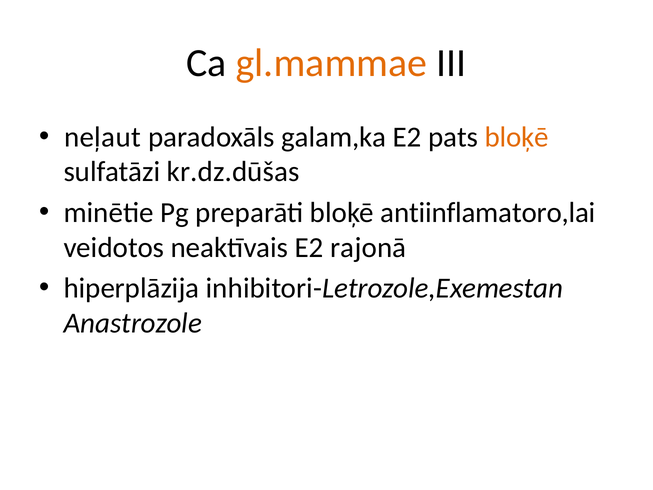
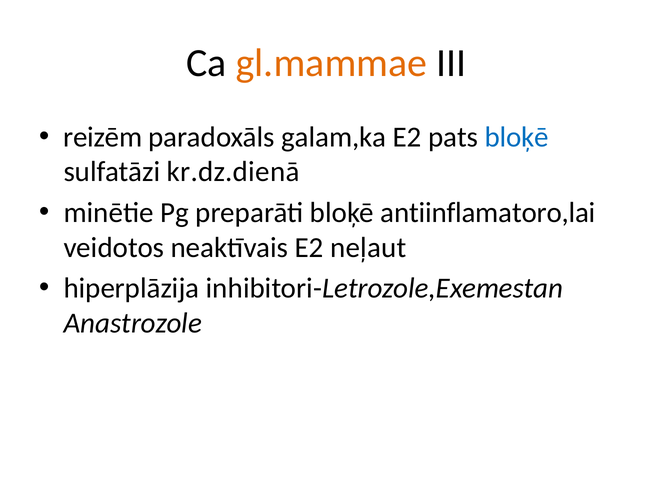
neļaut: neļaut -> reizēm (103, 137)
bloķē colour: orange -> blue (517, 137)
kr.dz.dūšas: kr.dz.dūšas -> kr.dz.dienā (233, 172)
rajonā: rajonā -> neļaut (368, 247)
